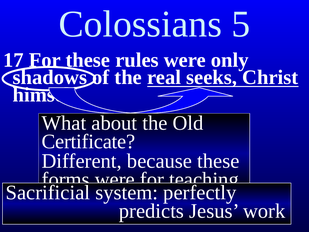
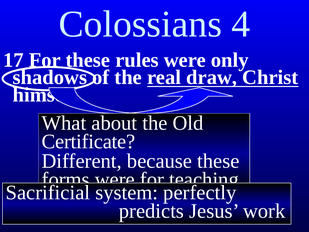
5: 5 -> 4 (241, 24)
seeks: seeks -> draw (212, 77)
